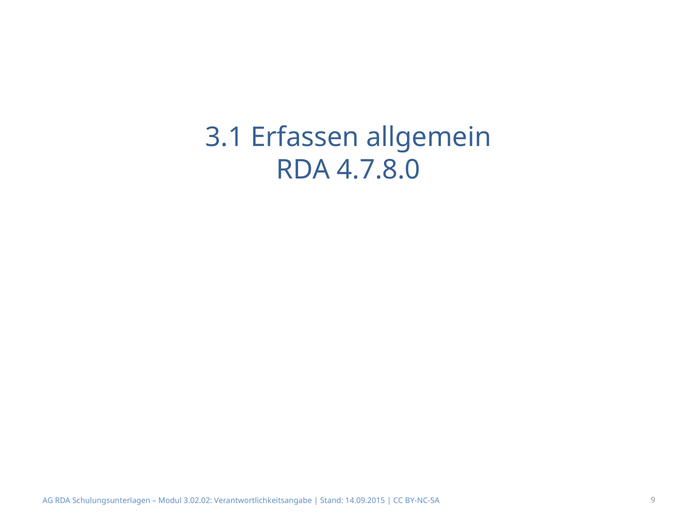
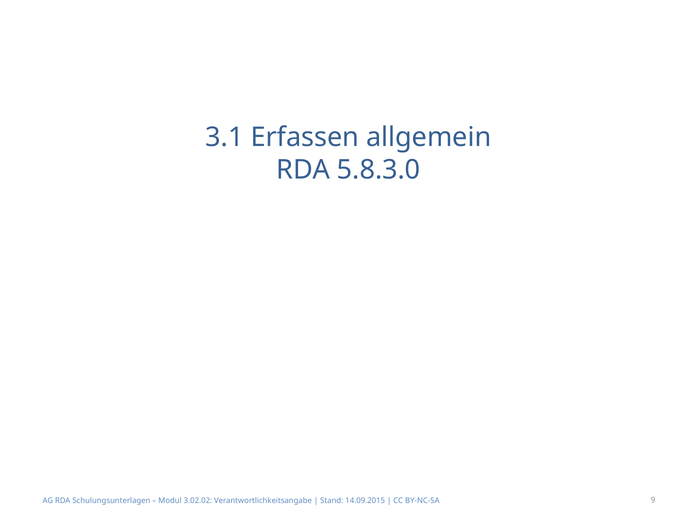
4.7.8.0: 4.7.8.0 -> 5.8.3.0 (379, 170)
